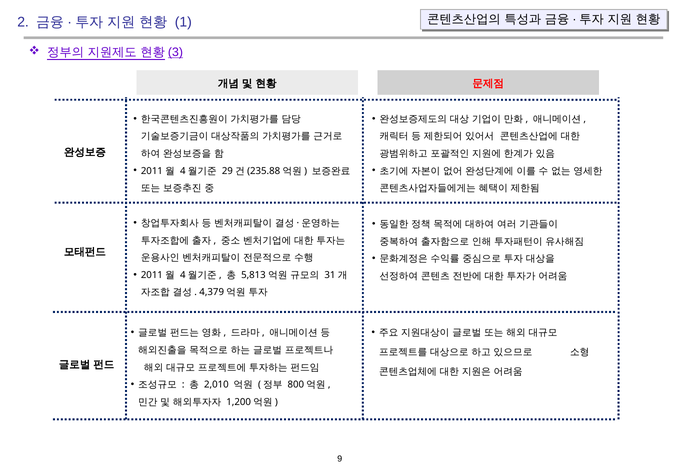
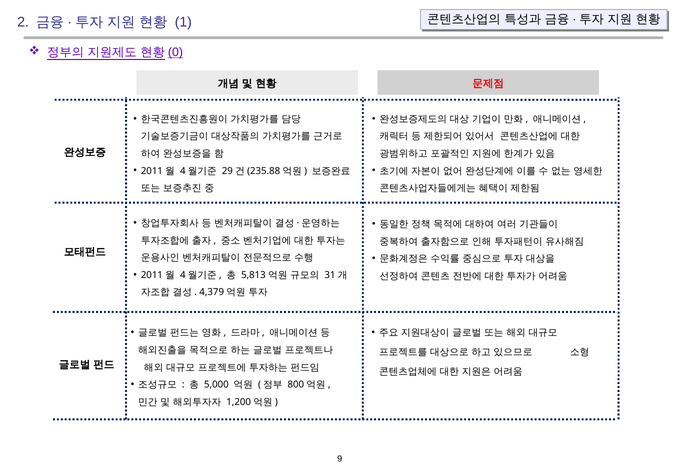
3: 3 -> 0 (175, 52)
2,010: 2,010 -> 5,000 (216, 385)
